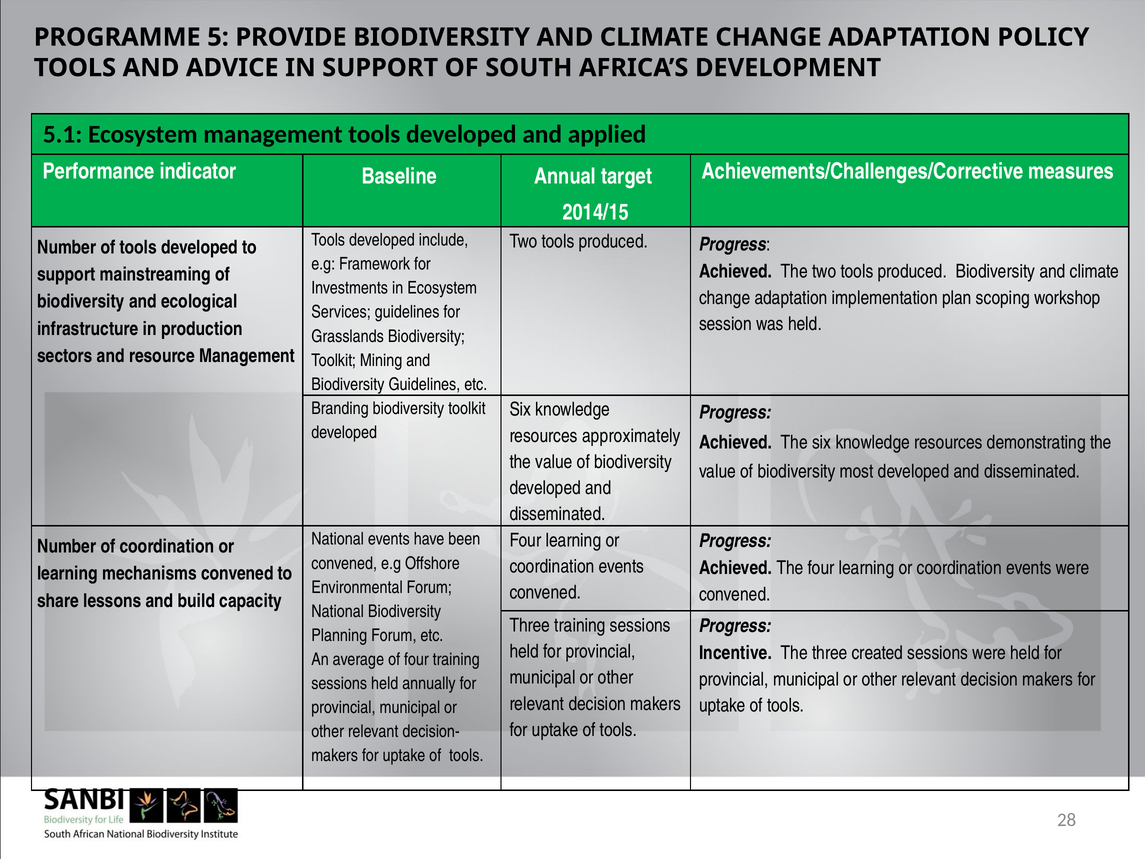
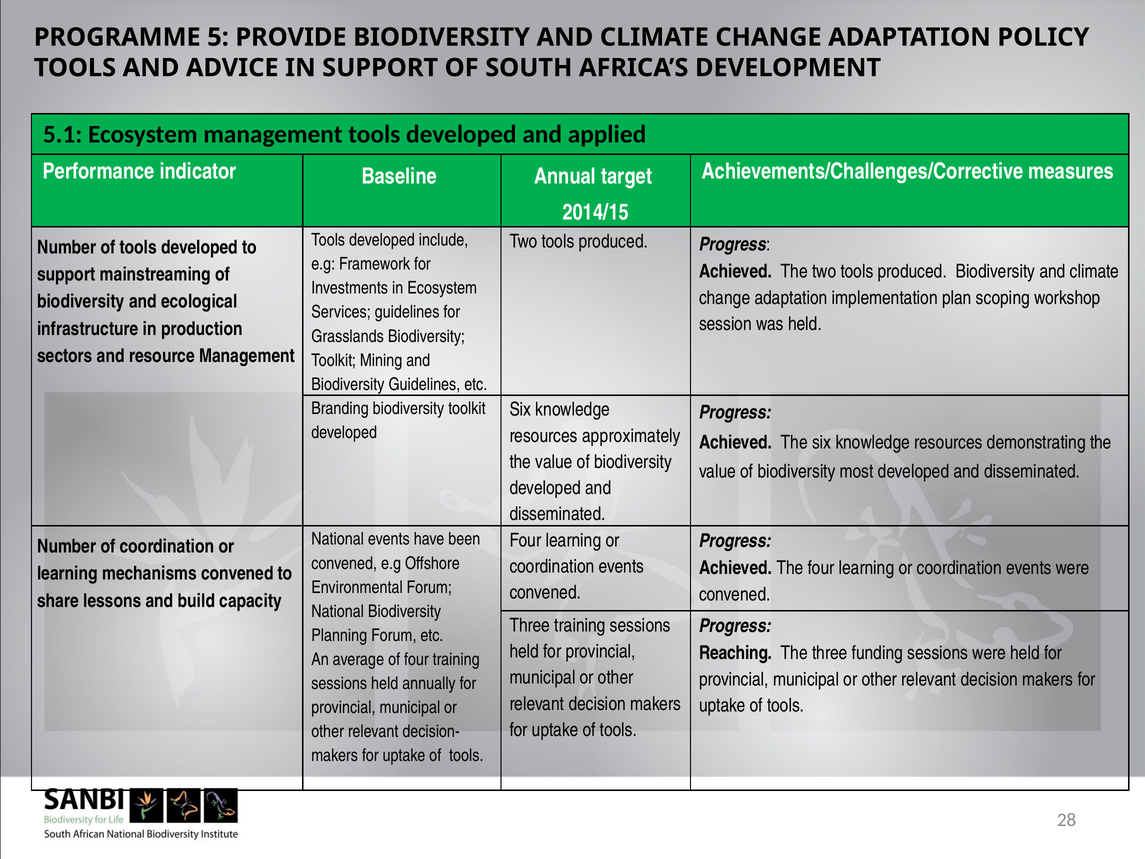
Incentive: Incentive -> Reaching (736, 653)
created: created -> funding (877, 653)
